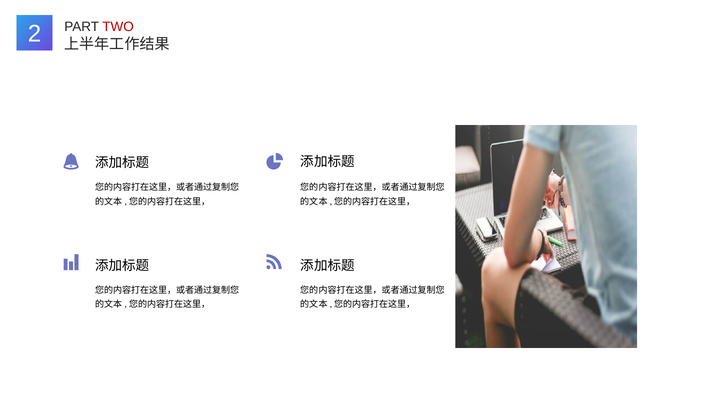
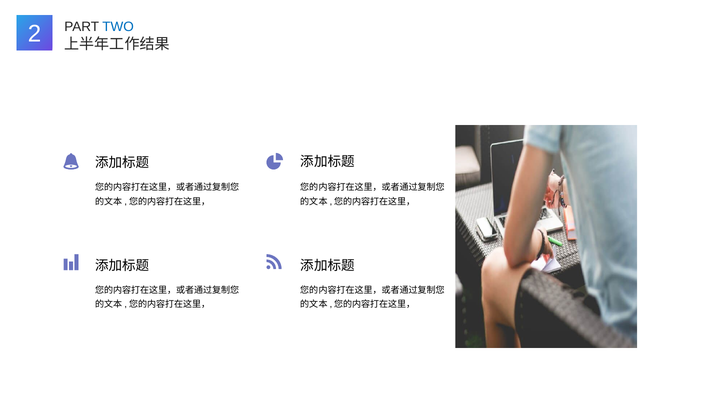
TWO colour: red -> blue (118, 27)
